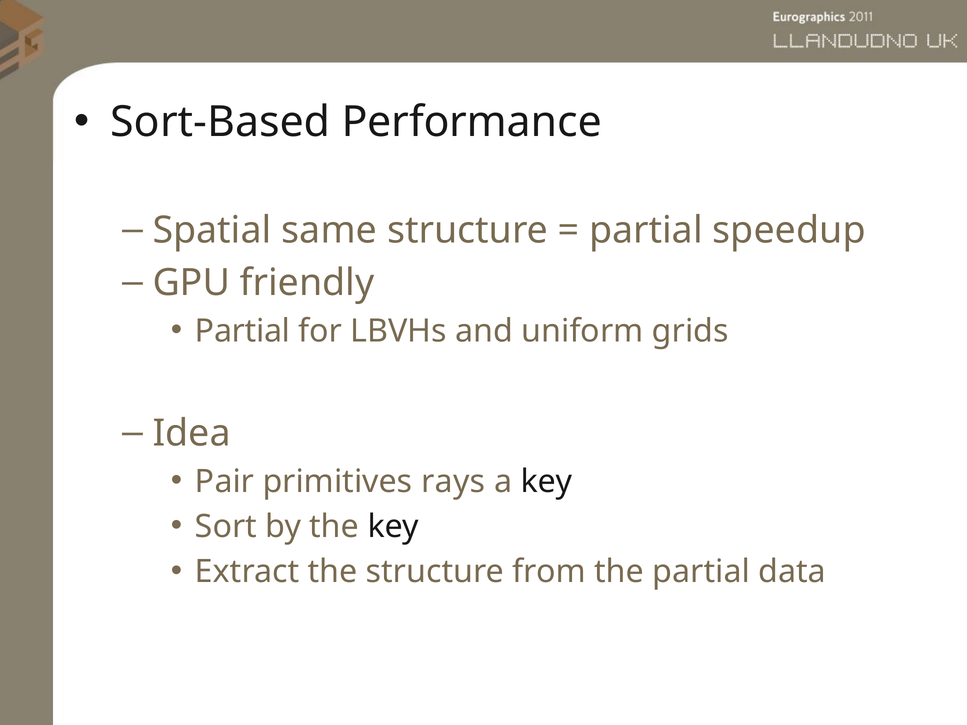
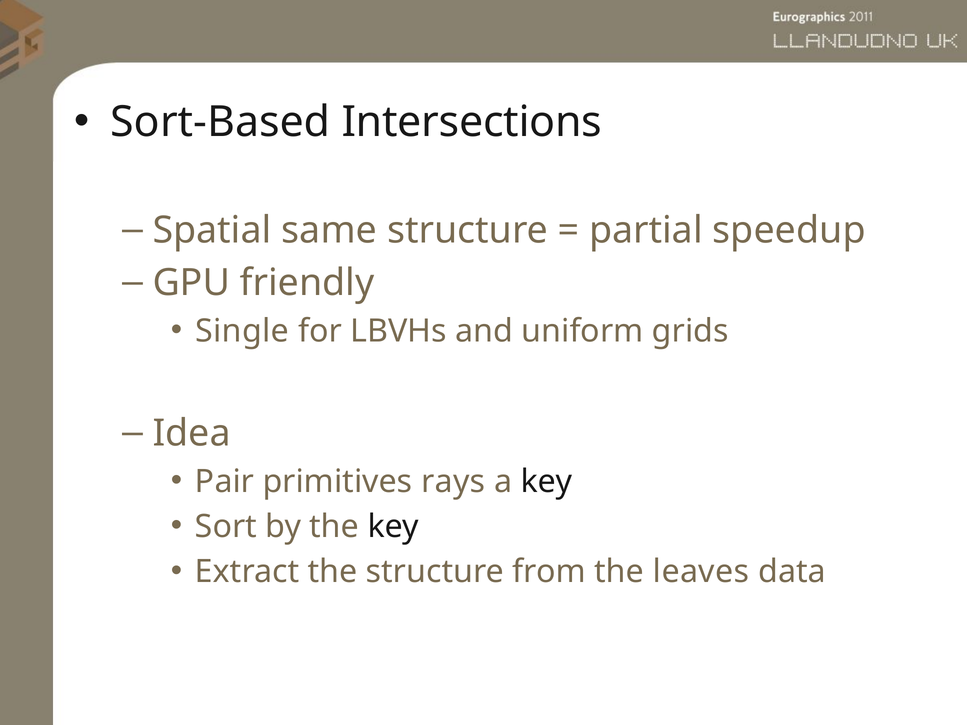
Performance: Performance -> Intersections (472, 122)
Partial: Partial -> Single (242, 331)
the partial: partial -> leaves (701, 572)
